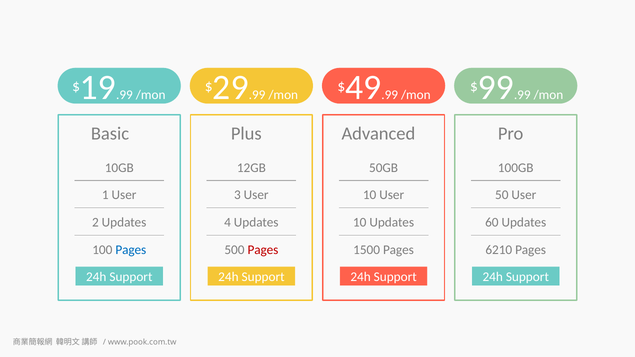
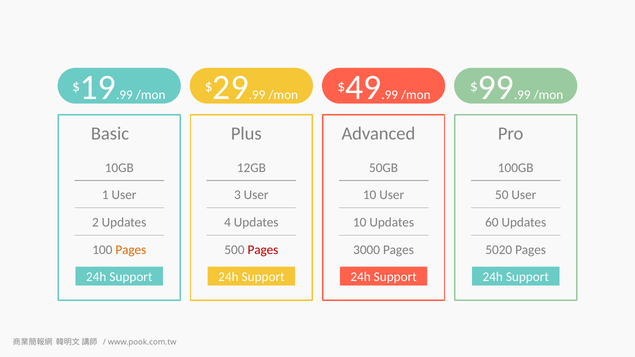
Pages colour: blue -> orange (131, 250)
1500: 1500 -> 3000 (367, 250)
6210: 6210 -> 5020 (499, 250)
